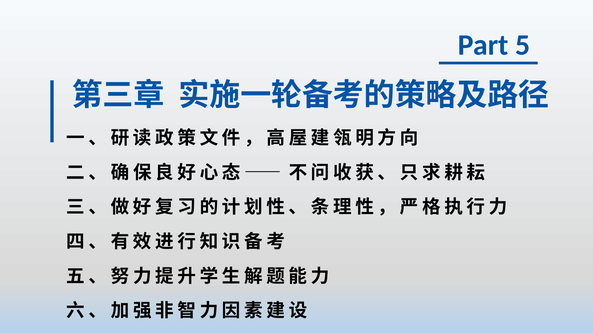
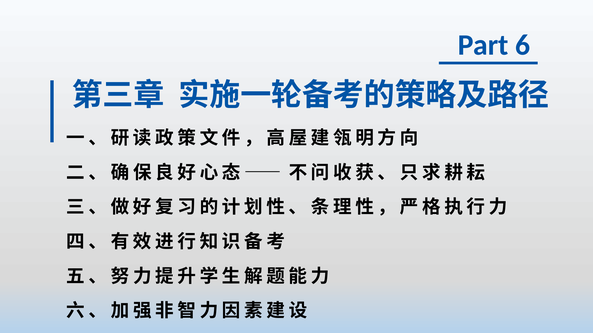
5: 5 -> 6 (523, 45)
